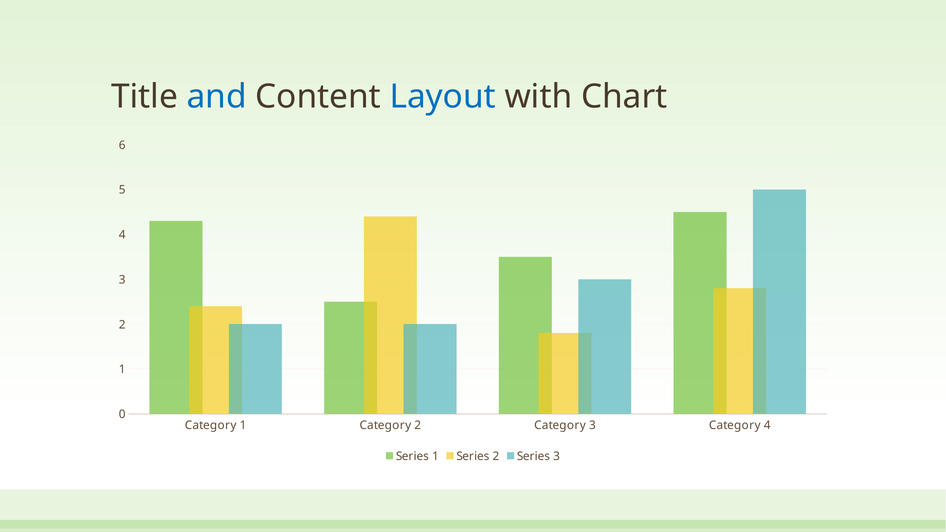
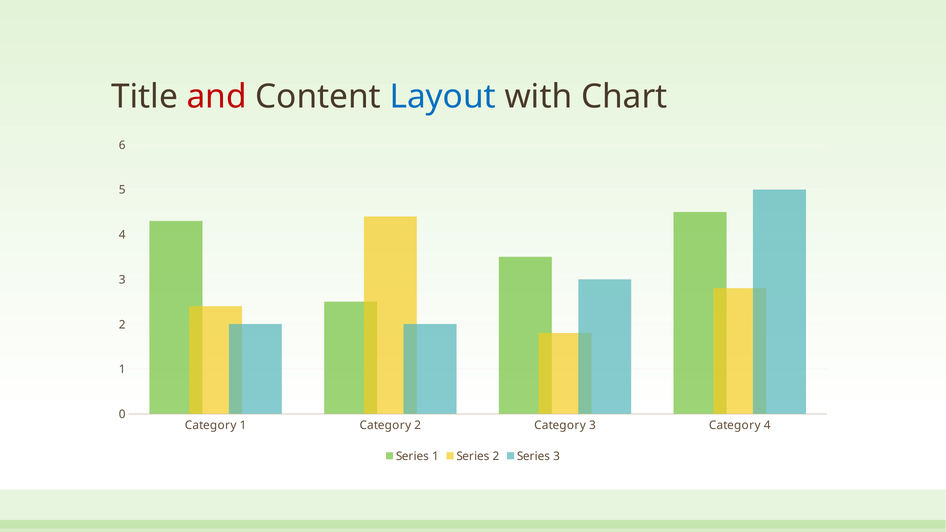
and colour: blue -> red (217, 97)
